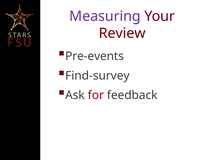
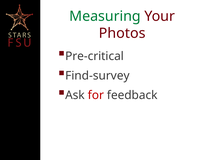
Measuring colour: purple -> green (105, 16)
Review: Review -> Photos (122, 33)
Pre-events: Pre-events -> Pre-critical (95, 56)
